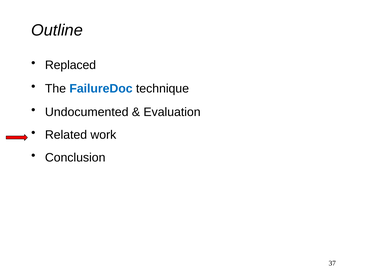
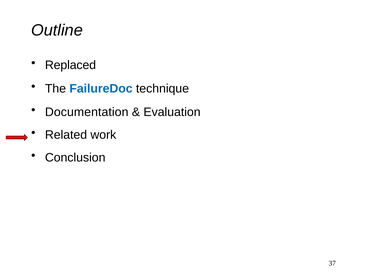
Undocumented: Undocumented -> Documentation (87, 112)
